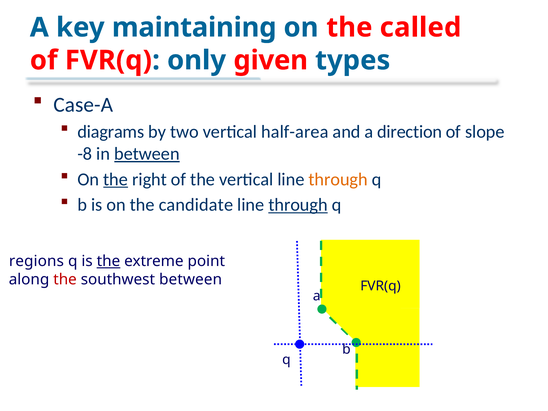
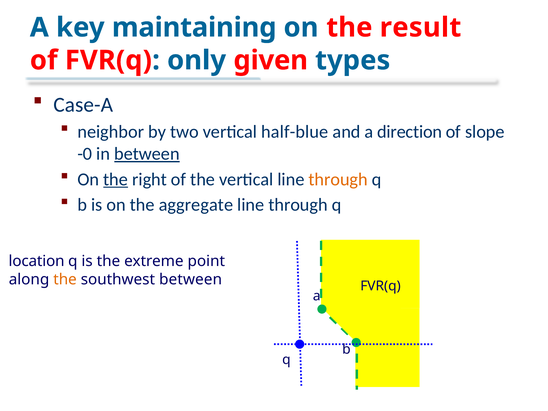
called: called -> result (421, 27)
diagrams: diagrams -> neighbor (111, 132)
half-area: half-area -> half-blue (295, 132)
-8: -8 -> -0 (85, 154)
candidate: candidate -> aggregate (196, 205)
through underline: present -> none (298, 205)
regions: regions -> location (37, 261)
the underline: present -> none (108, 261)
the colour: red -> orange (65, 279)
